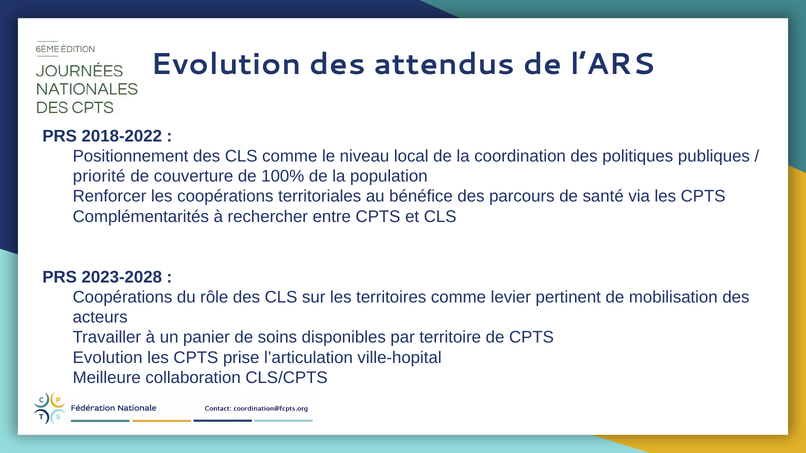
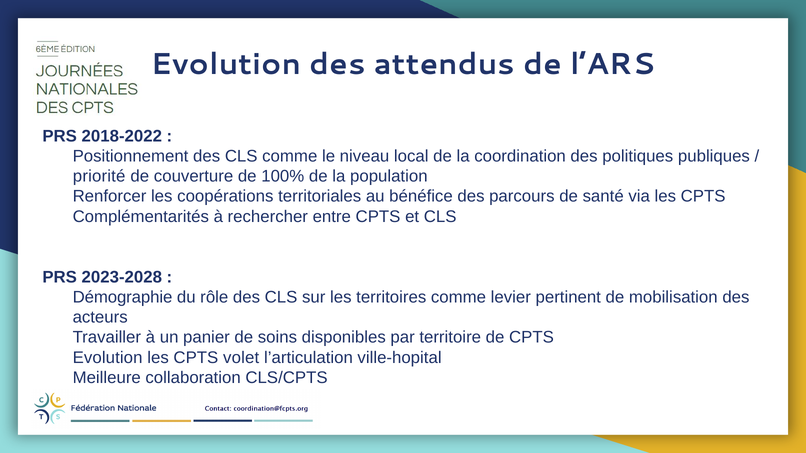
Coopérations: Coopérations -> Démographie (123, 297)
prise: prise -> volet (241, 358)
